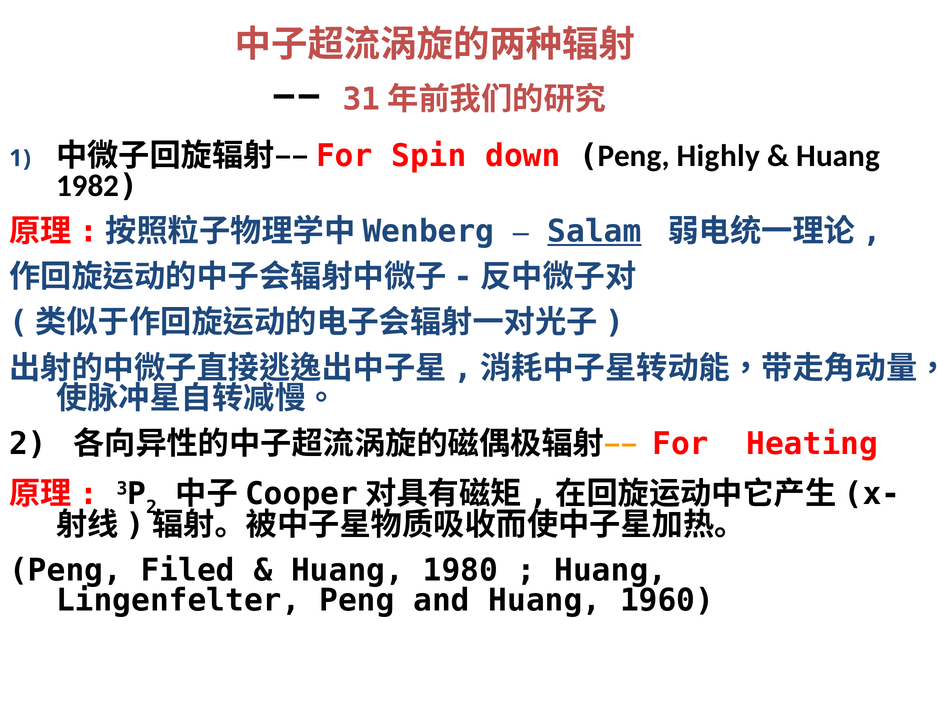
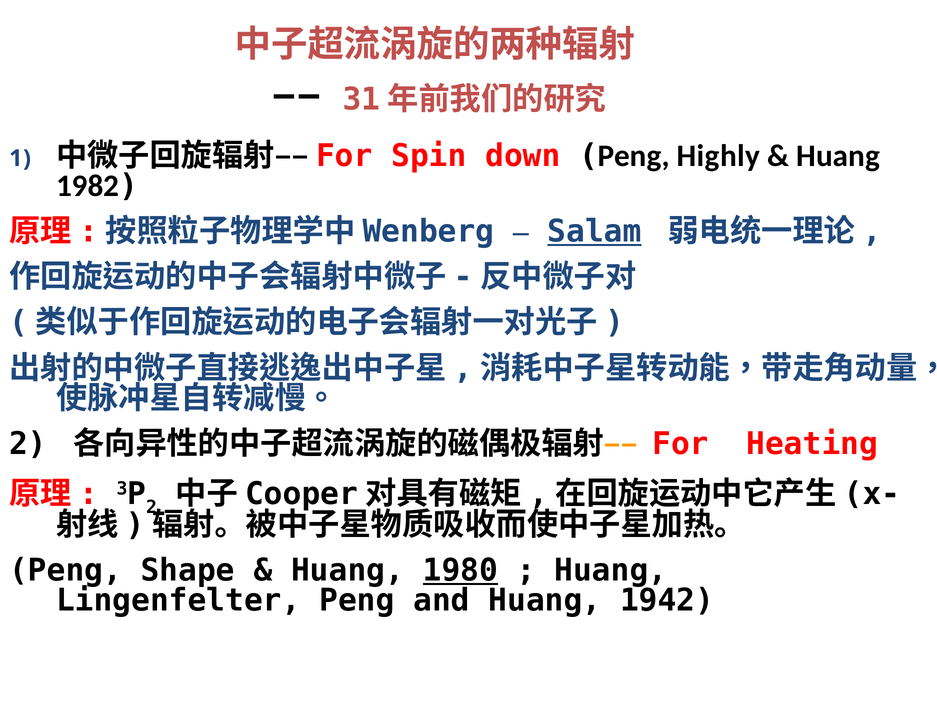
Filed: Filed -> Shape (188, 570)
1980 underline: none -> present (460, 570)
1960: 1960 -> 1942 (667, 600)
